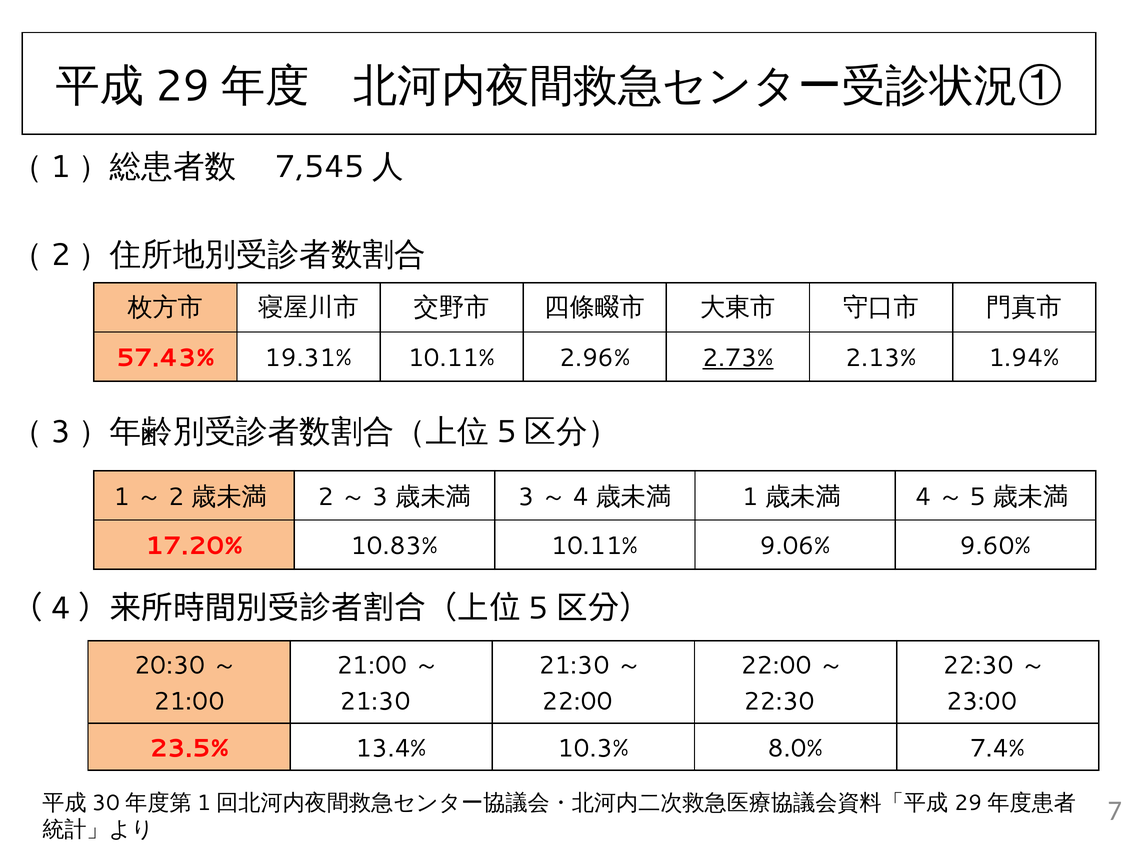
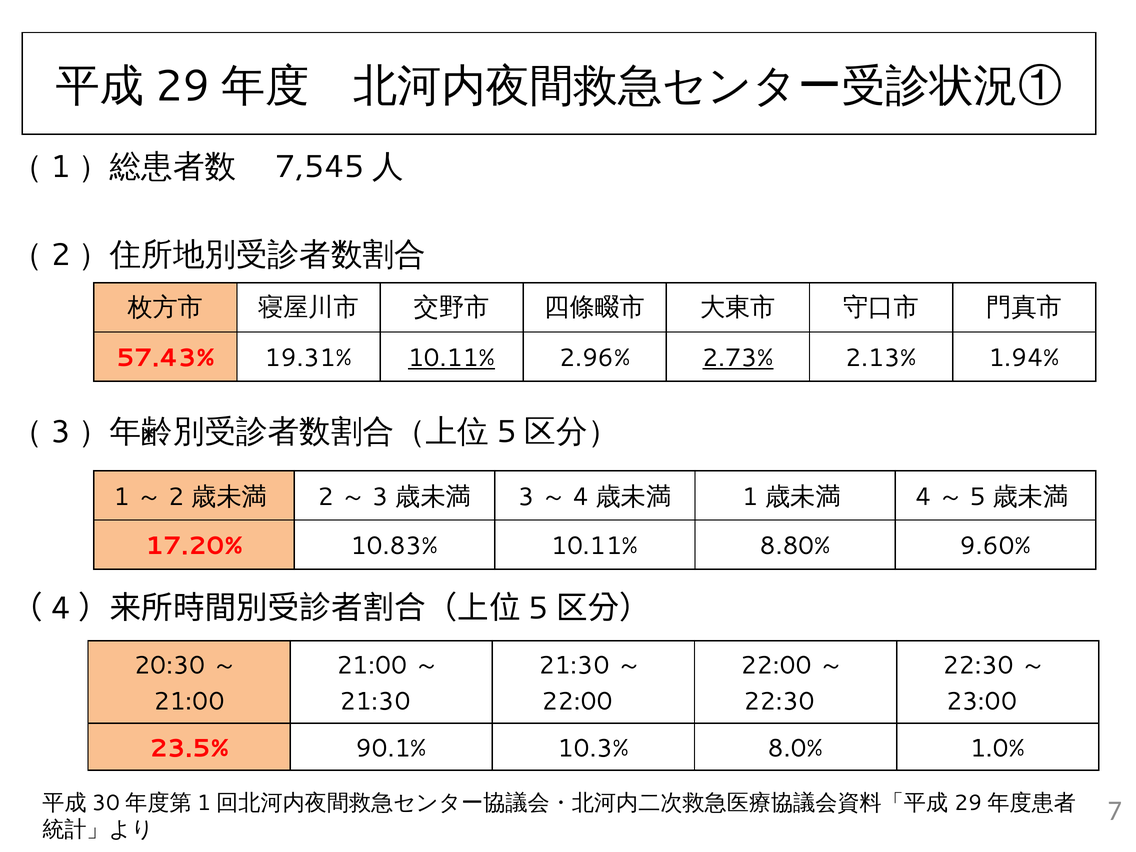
10.11% underline: none -> present (452, 358)
9.06%: 9.06% -> 8.80% (795, 546)
13.4%: 13.4% -> 90.1% (391, 748)
7.4%: 7.4% -> 1.0% (998, 748)
